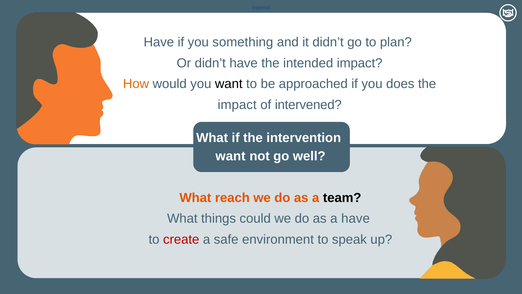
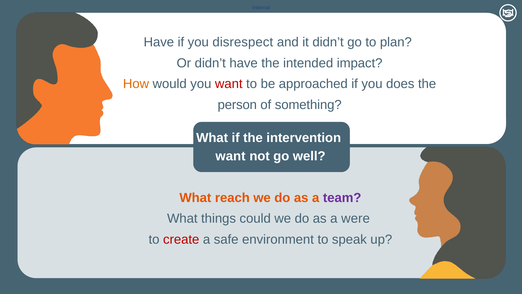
something: something -> disrespect (243, 42)
want colour: black -> red (229, 84)
impact: impact -> person (237, 105)
intervened: intervened -> something (308, 105)
team colour: black -> purple (342, 197)
a have: have -> were (356, 218)
